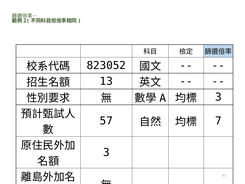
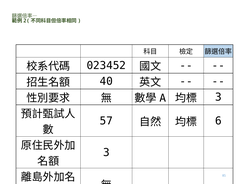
823052: 823052 -> 023452 (106, 65)
13: 13 -> 40 (106, 81)
7: 7 -> 6 (218, 121)
